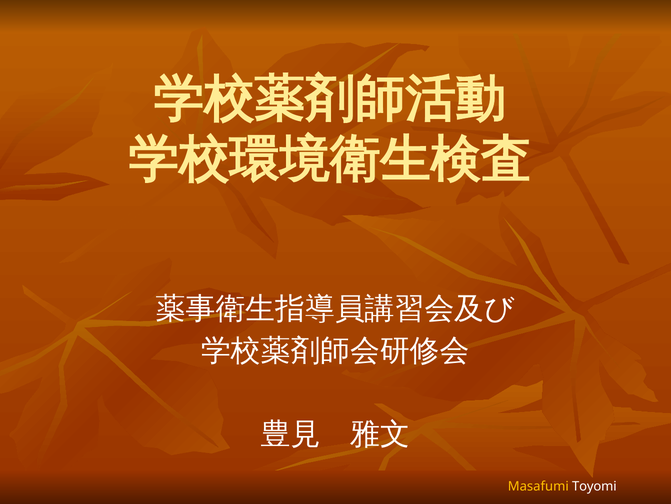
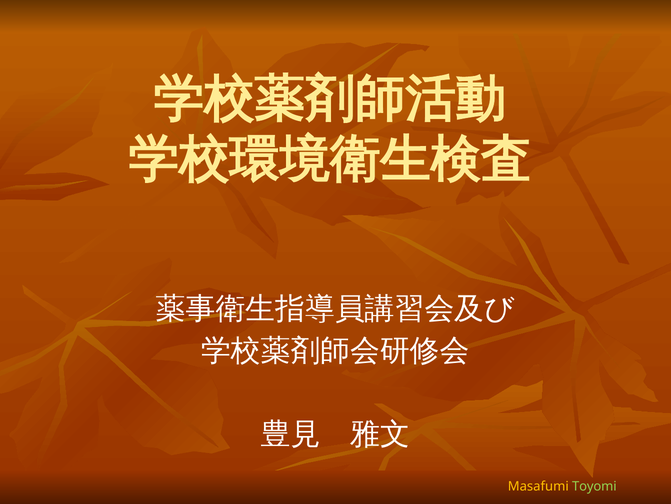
Toyomi colour: white -> light green (594, 486)
